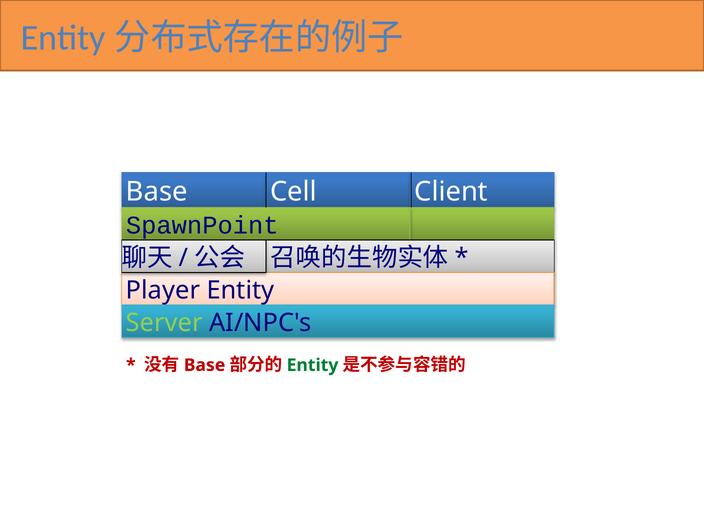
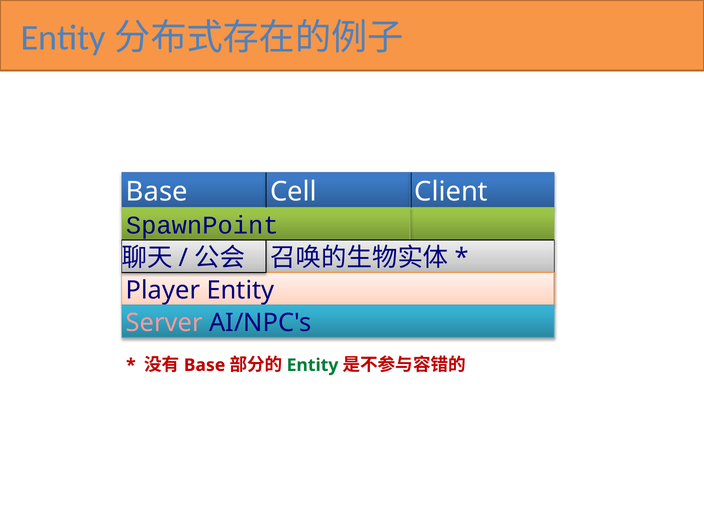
Server colour: light green -> pink (164, 323)
